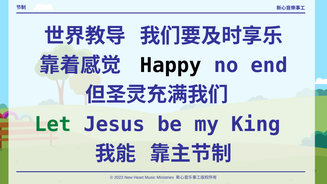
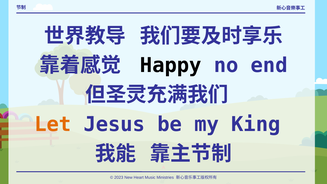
Let colour: green -> orange (53, 124)
